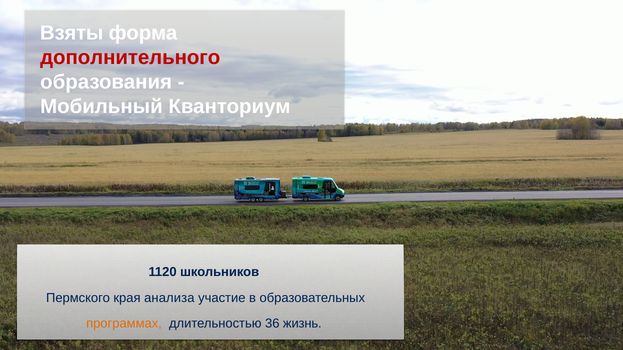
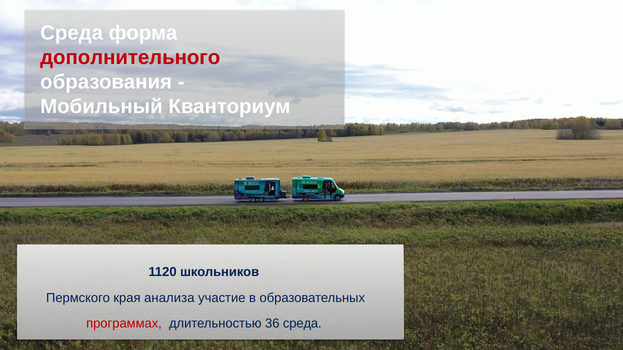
Взяты: Взяты -> Среда (72, 33)
программах colour: orange -> red (124, 324)
36 жизнь: жизнь -> среда (302, 324)
